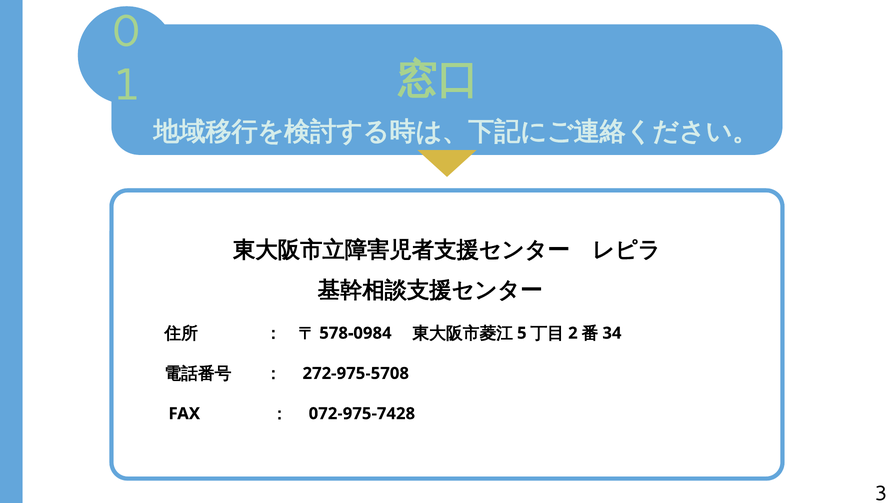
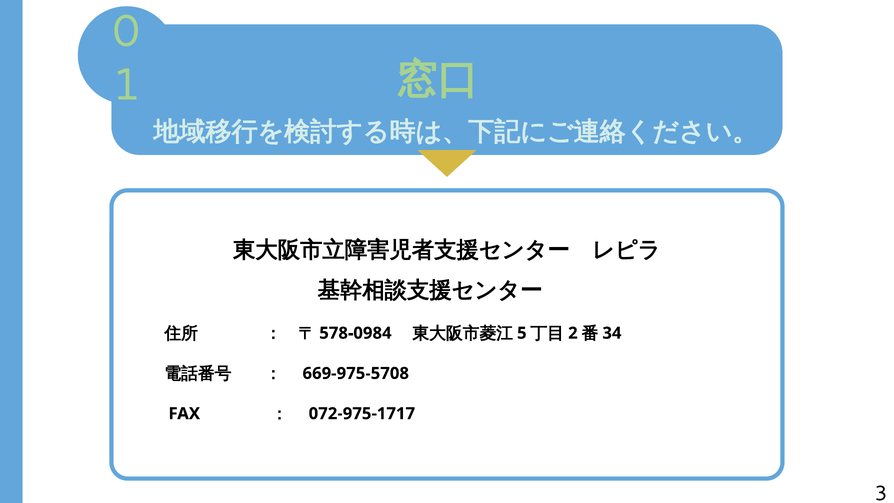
272-975-5708: 272-975-5708 -> 669-975-5708 (356, 373)
072-975-7428: 072-975-7428 -> 072-975-1717 (362, 414)
